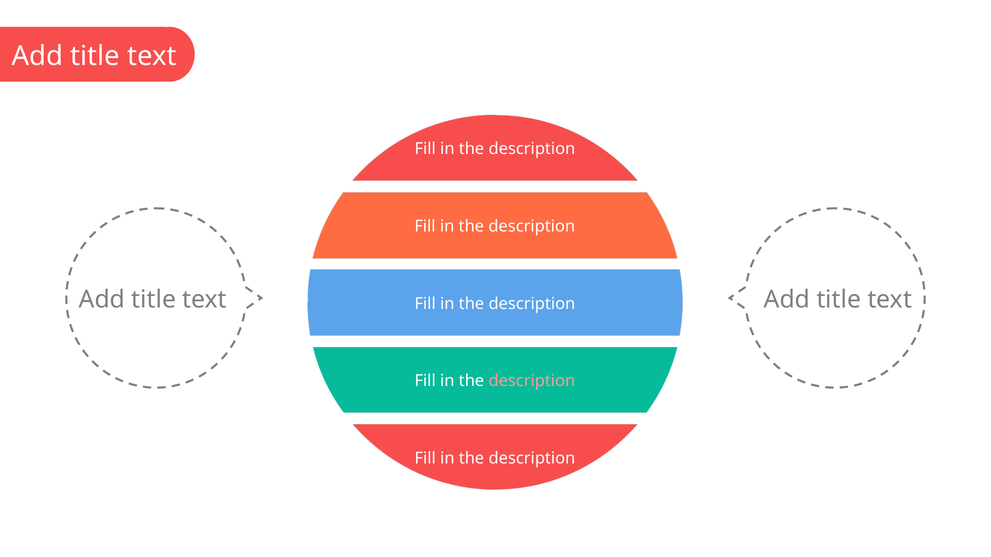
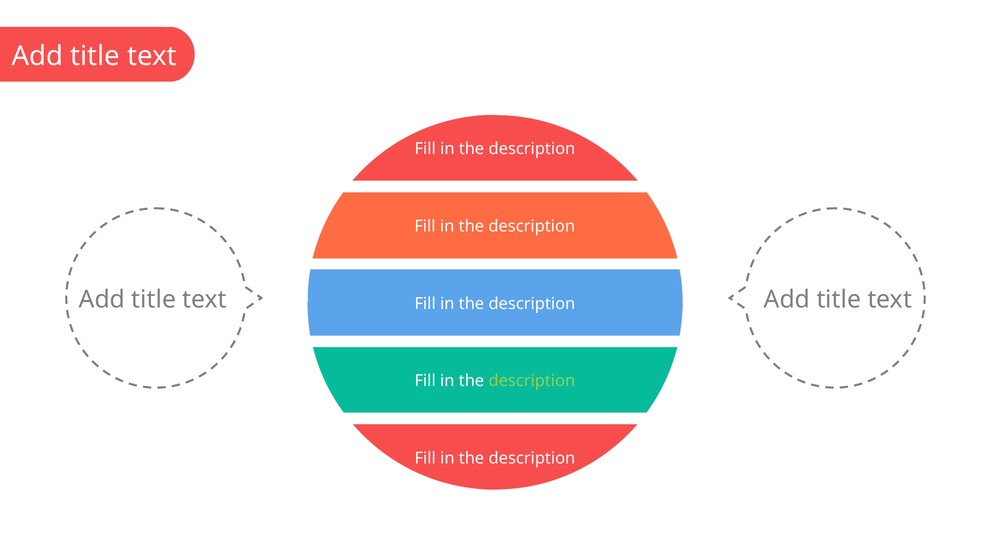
description colour: pink -> light green (532, 381)
